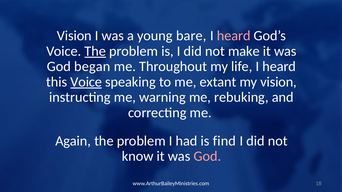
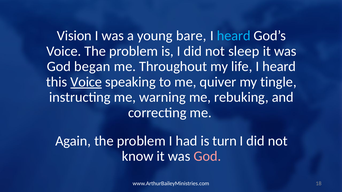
heard colour: pink -> light blue (234, 36)
The underline: present -> none (95, 51)
make: make -> sleep (244, 51)
extant: extant -> quiver (218, 82)
my vision: vision -> tingle (278, 82)
find: find -> turn (225, 141)
